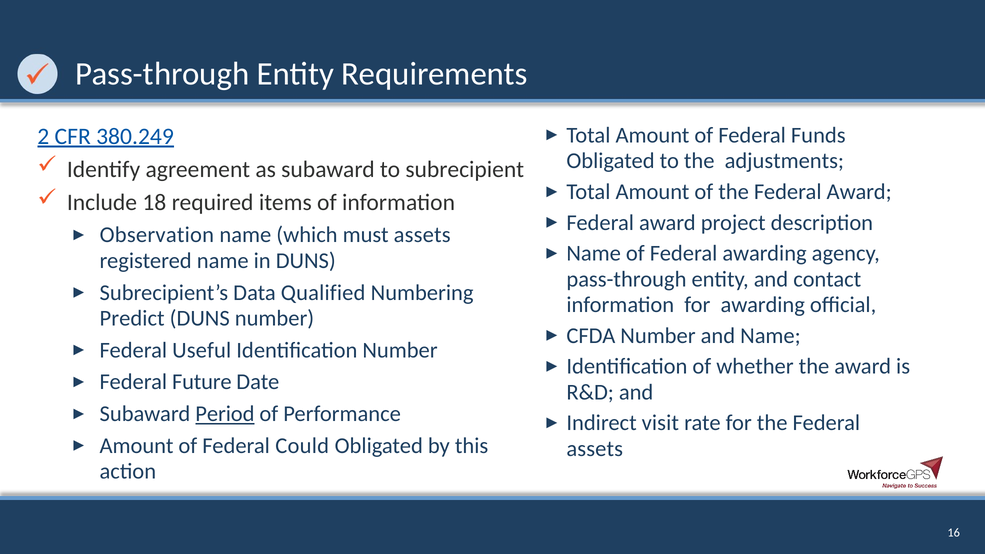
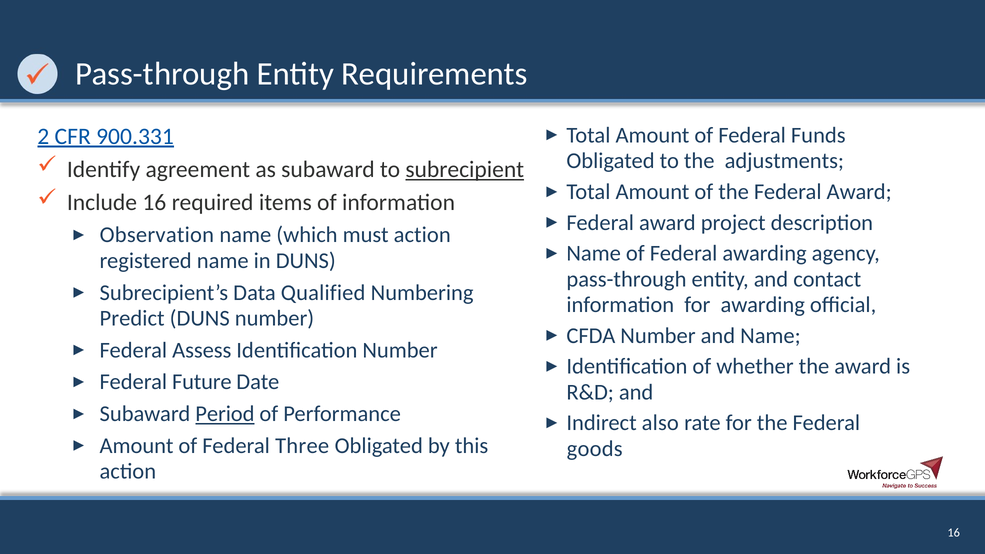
380.249: 380.249 -> 900.331 (135, 136)
subrecipient underline: none -> present (465, 169)
Include 18: 18 -> 16 (154, 203)
must assets: assets -> action (422, 235)
Useful: Useful -> Assess (202, 350)
visit: visit -> also (660, 423)
Could: Could -> Three (302, 446)
assets: assets -> goods (595, 449)
